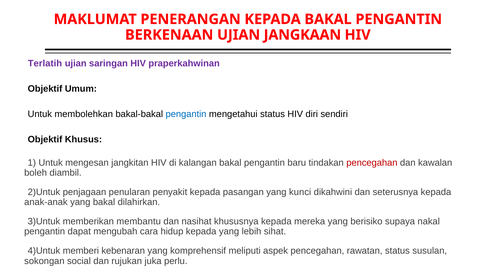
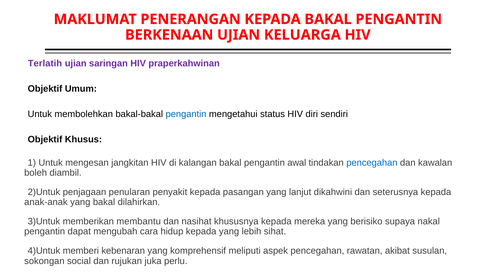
JANGKAAN: JANGKAAN -> KELUARGA (302, 35)
baru: baru -> awal (297, 163)
pencegahan colour: red -> blue (372, 163)
kunci: kunci -> lanjut (300, 192)
rawatan status: status -> akibat (397, 251)
